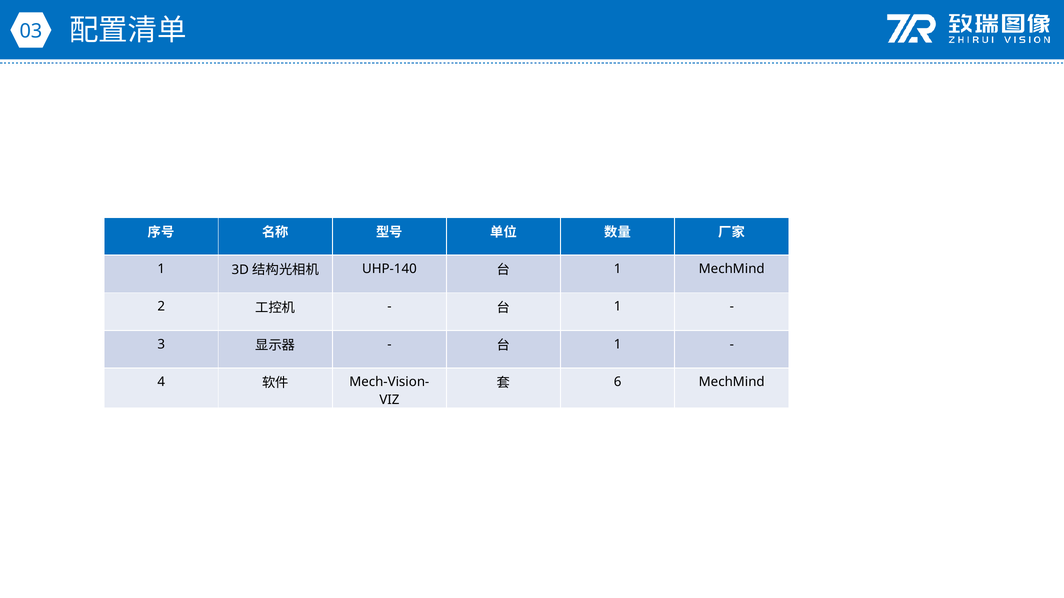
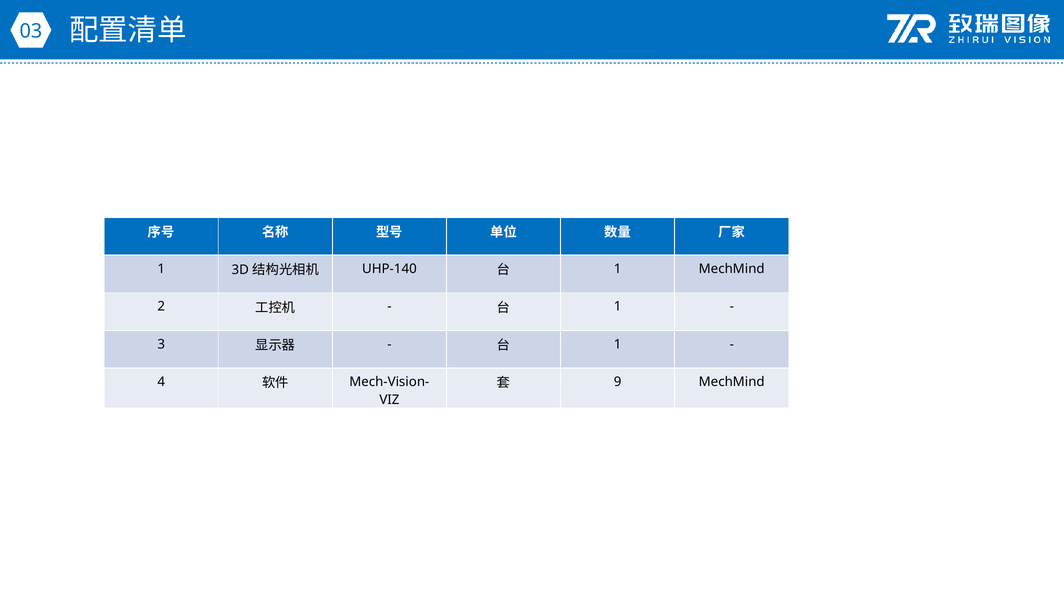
6: 6 -> 9 (618, 382)
